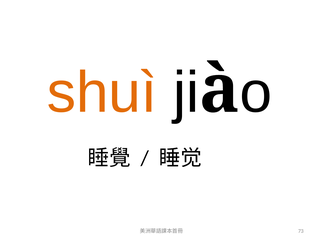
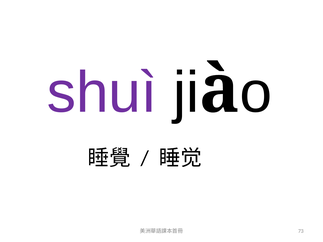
shuì colour: orange -> purple (102, 93)
